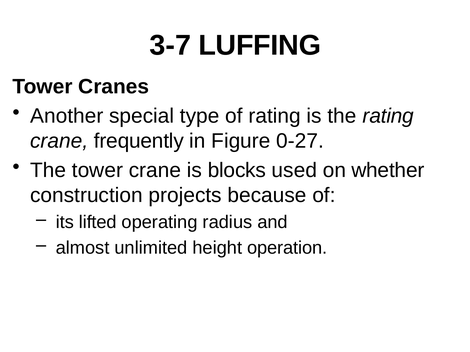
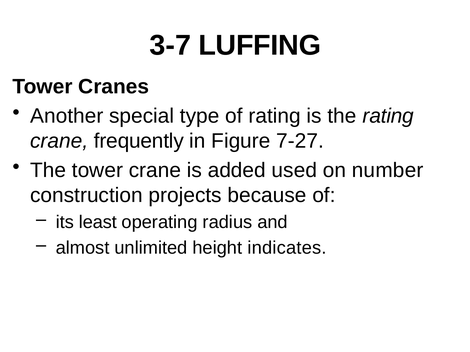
0-27: 0-27 -> 7-27 (300, 141)
blocks: blocks -> added (237, 171)
whether: whether -> number (388, 171)
lifted: lifted -> least (98, 223)
operation: operation -> indicates (287, 248)
